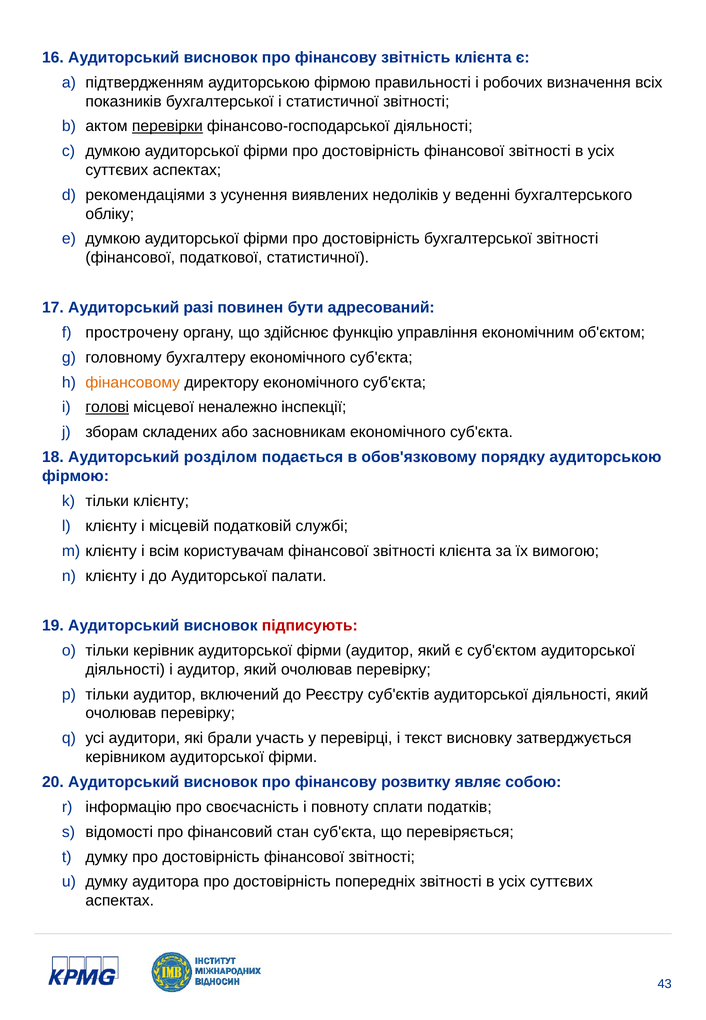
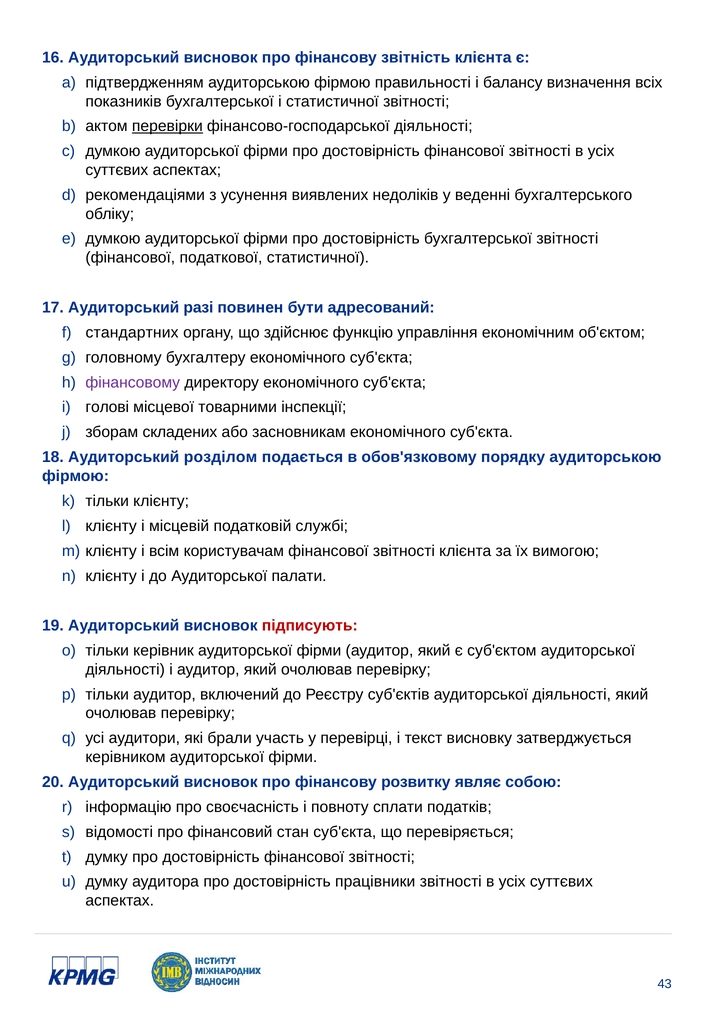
робочих: робочих -> балансу (513, 83)
прострочену: прострочену -> стандартних (132, 332)
фінансовому colour: orange -> purple (133, 382)
голові underline: present -> none (107, 407)
неналежно: неналежно -> товарними (238, 407)
попередніх: попередніх -> працівники (375, 882)
